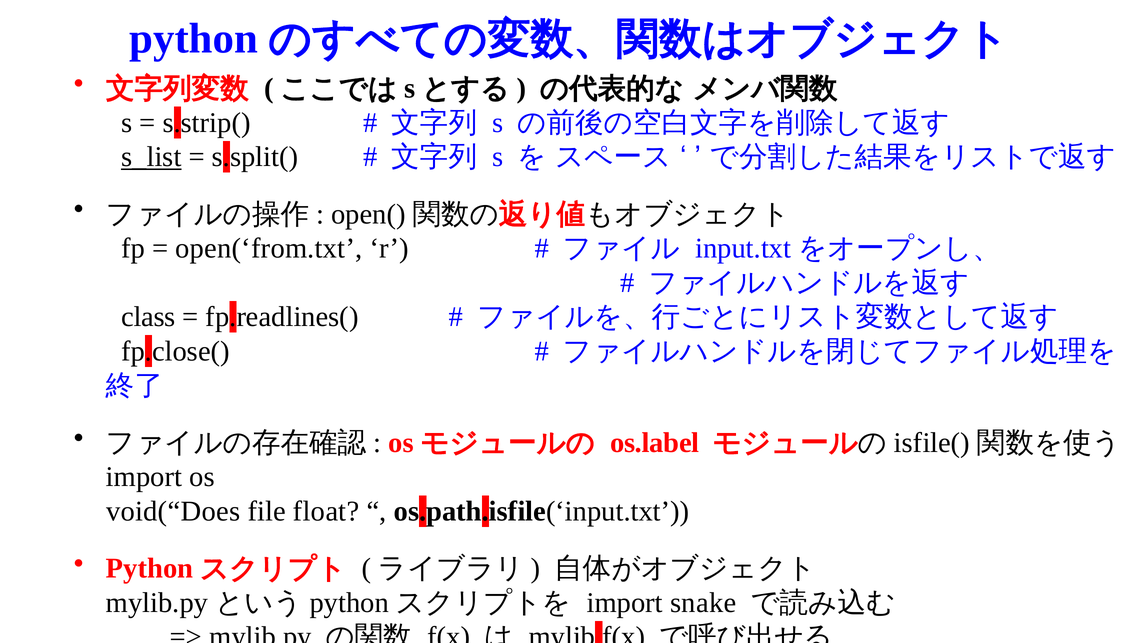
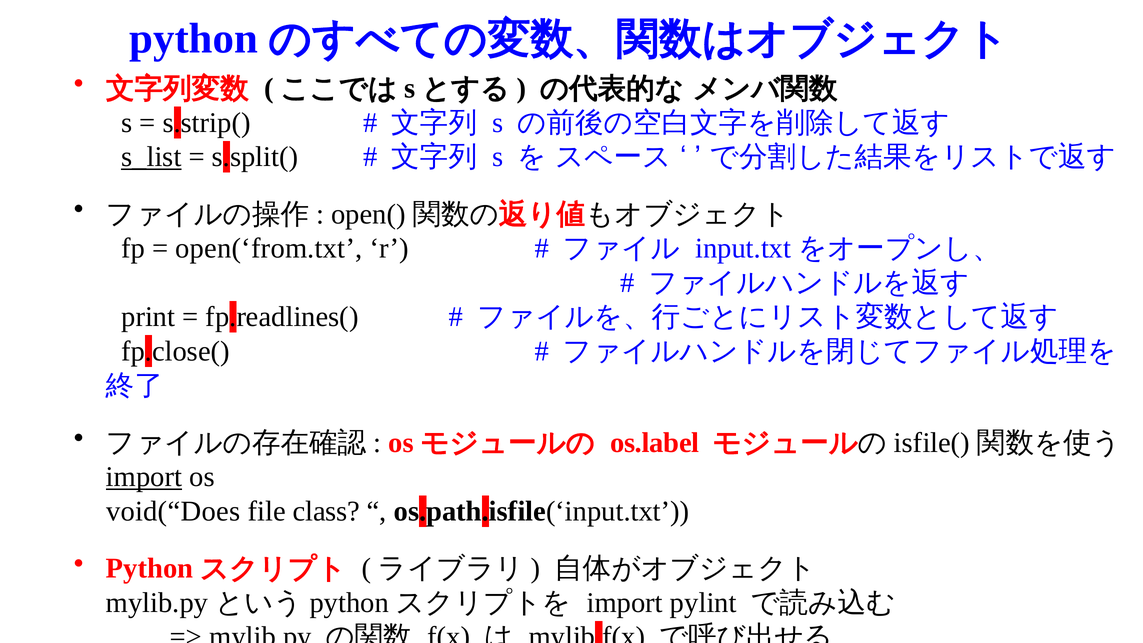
class: class -> print (148, 317)
import underline: none -> present (144, 477)
float: float -> class (326, 511)
snake: snake -> pylint (703, 603)
